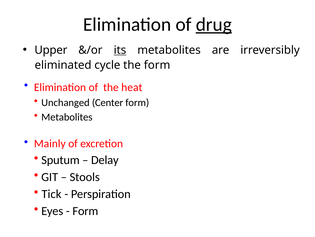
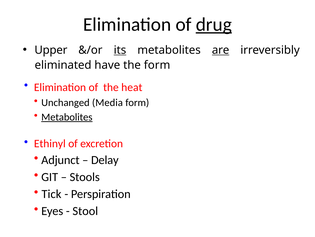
are underline: none -> present (221, 50)
cycle: cycle -> have (107, 65)
Center: Center -> Media (107, 102)
Metabolites underline: none -> present (67, 117)
Mainly: Mainly -> Ethinyl (50, 143)
Sputum: Sputum -> Adjunct (60, 160)
Form: Form -> Stool (85, 210)
